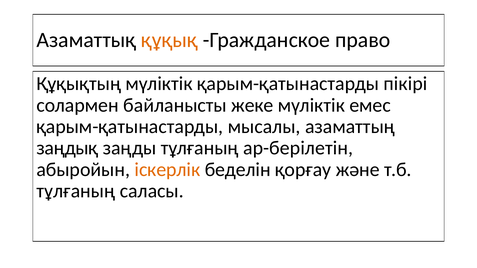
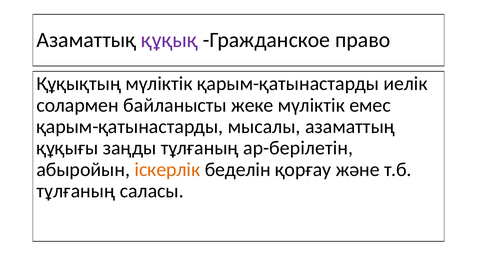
құқық colour: orange -> purple (170, 40)
пікірі: пікірі -> иелік (406, 84)
заңдық: заңдық -> құқығы (67, 148)
